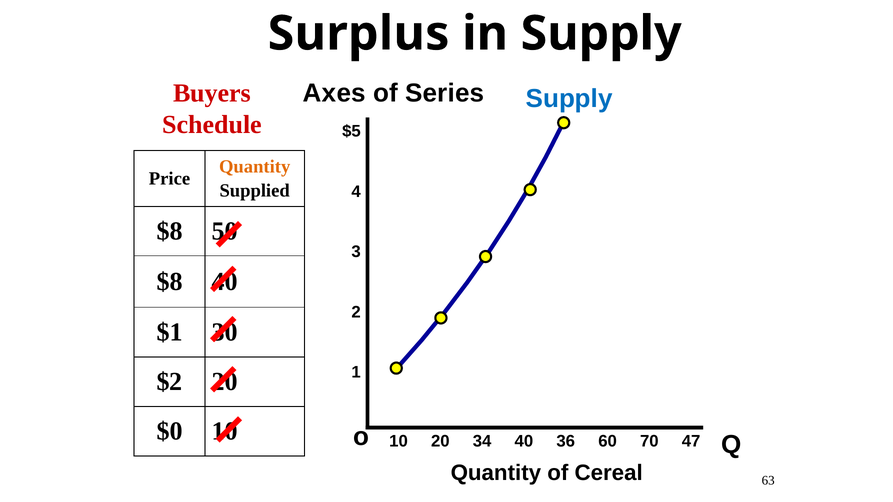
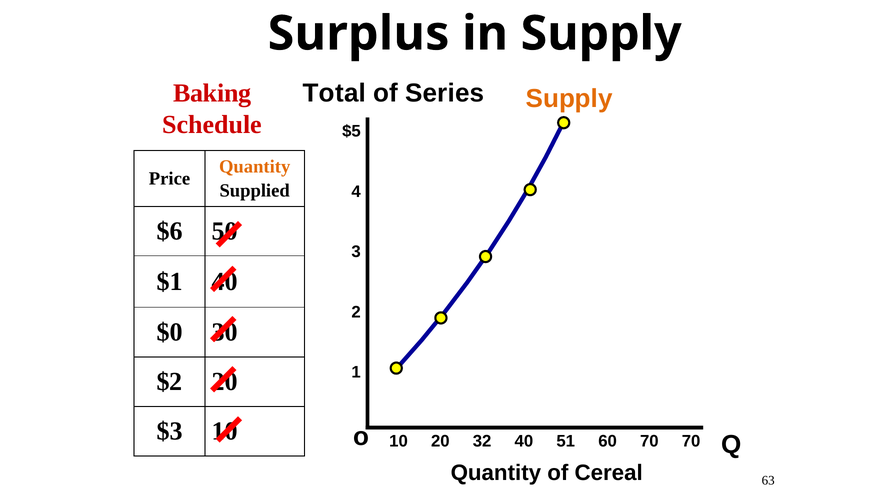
Axes: Axes -> Total (334, 93)
Buyers: Buyers -> Baking (212, 93)
Supply colour: blue -> orange (569, 99)
$8: $8 -> $6 (170, 231)
$8: $8 -> $1 (170, 282)
$1: $1 -> $0 (170, 333)
$0: $0 -> $3 (170, 432)
34: 34 -> 32 (482, 441)
36: 36 -> 51 (566, 441)
70 47: 47 -> 70 (691, 441)
